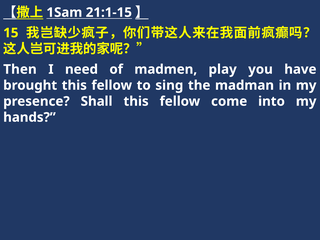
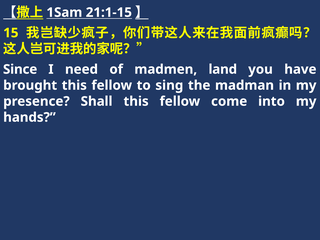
Then: Then -> Since (20, 69)
play: play -> land (223, 69)
